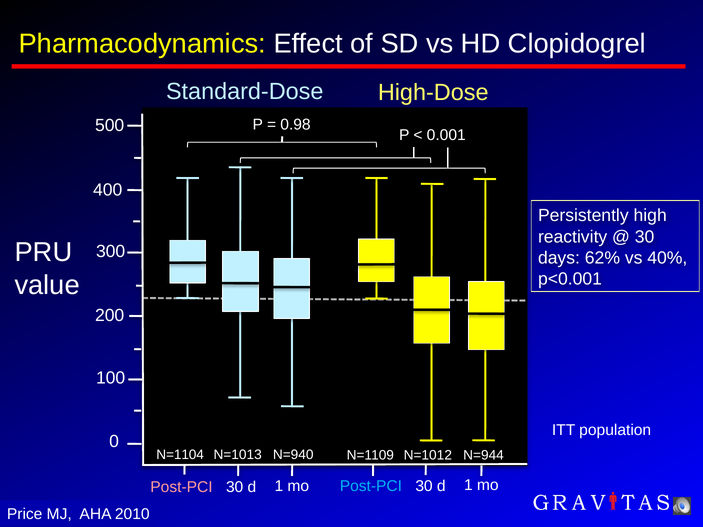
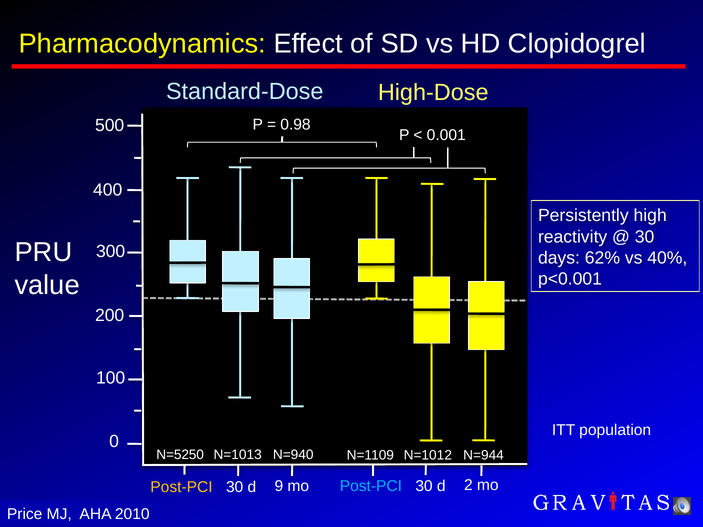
N=1104: N=1104 -> N=5250 (180, 455)
Post-PCI colour: pink -> yellow (182, 487)
1: 1 -> 9 (279, 486)
1: 1 -> 2 (468, 485)
